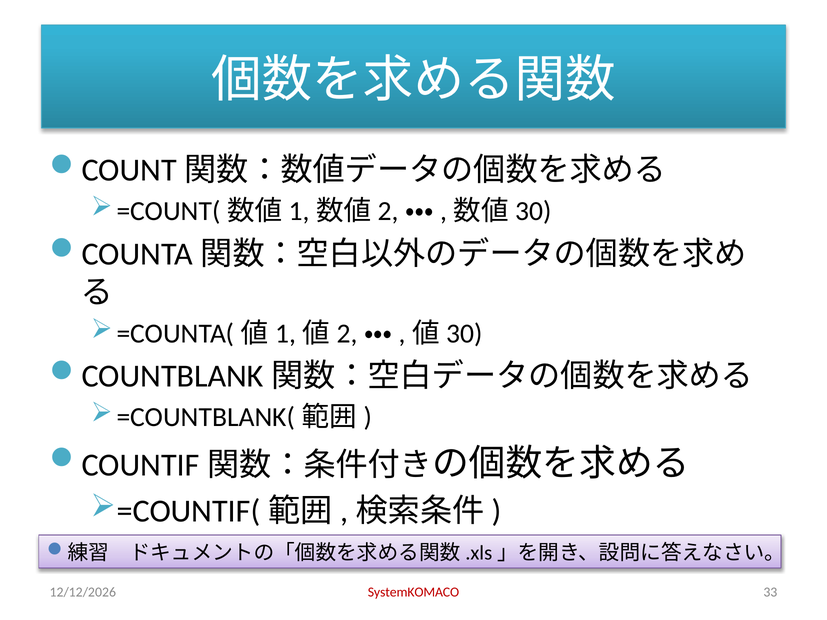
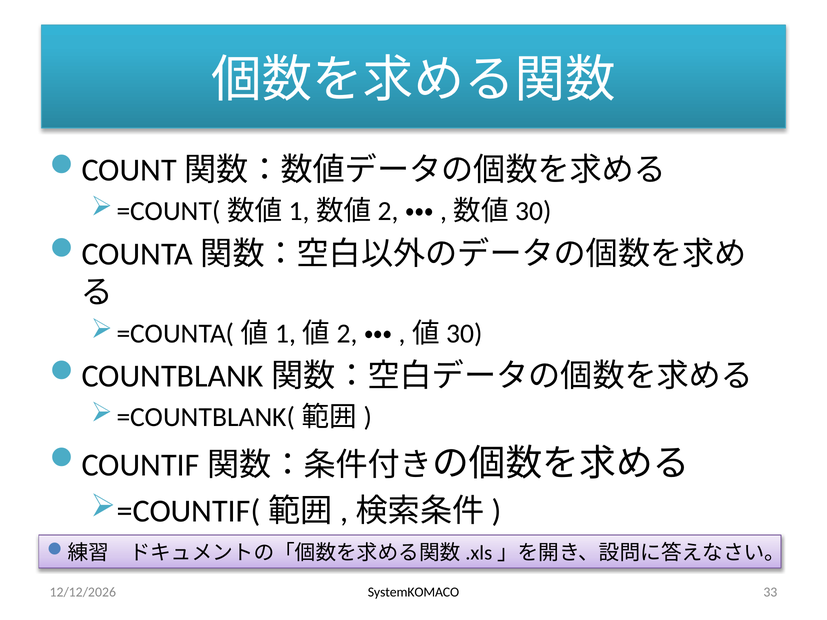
SystemKOMACO colour: red -> black (413, 592)
